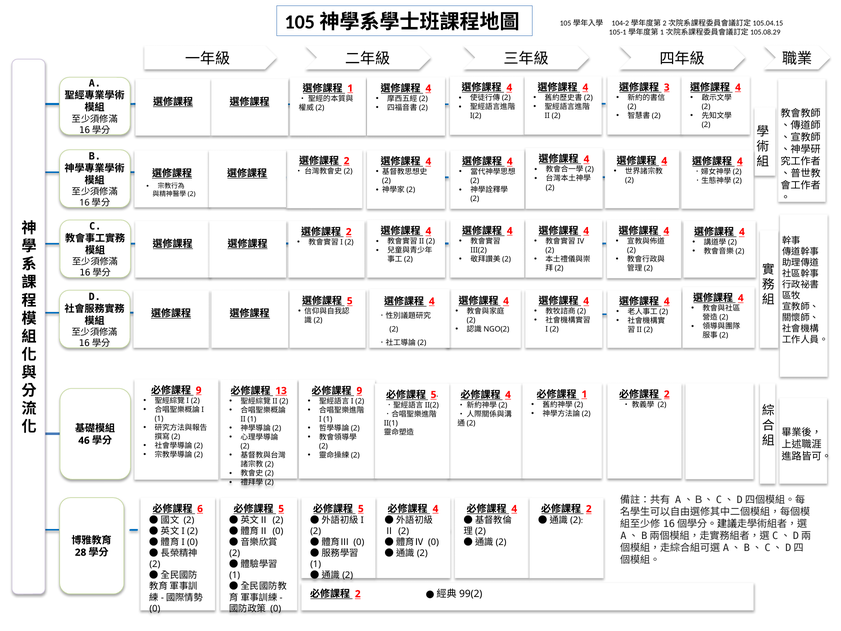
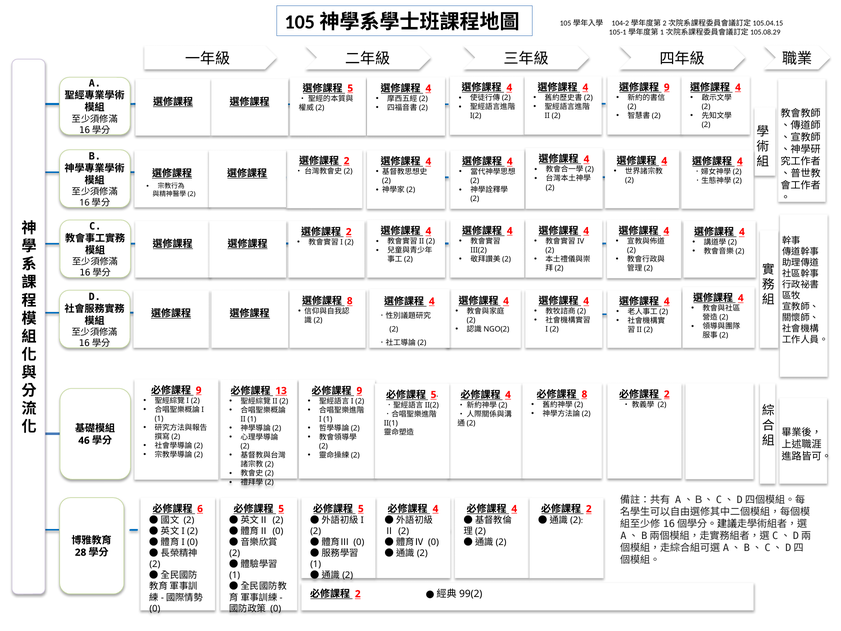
3: 3 -> 9 (667, 87)
1: 1 -> 5 (350, 88)
5: 5 -> 8 (350, 301)
1: 1 -> 8 (584, 394)
